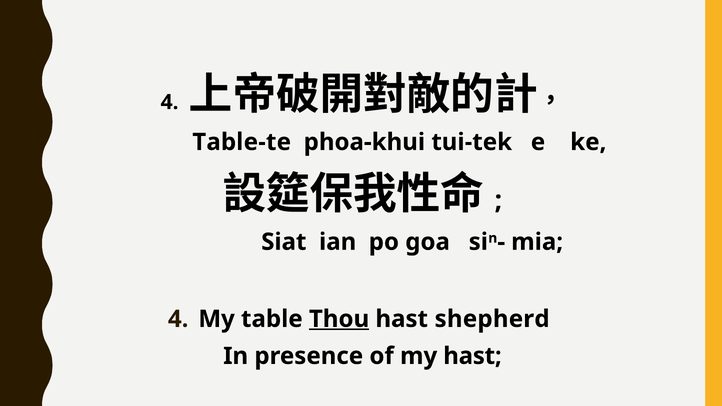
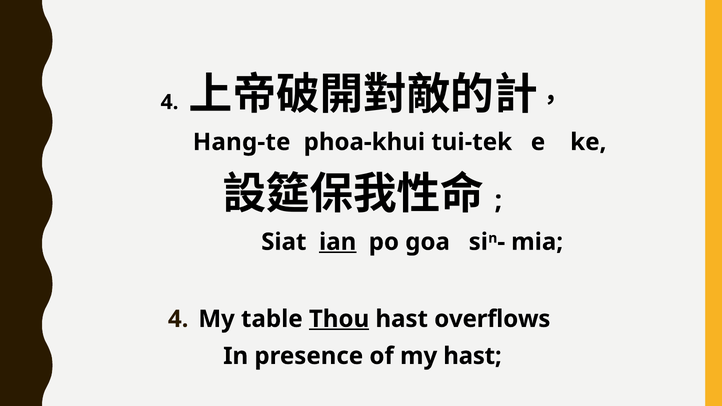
Table-te: Table-te -> Hang-te (242, 142)
ian underline: none -> present (338, 242)
shepherd: shepherd -> overflows (492, 319)
